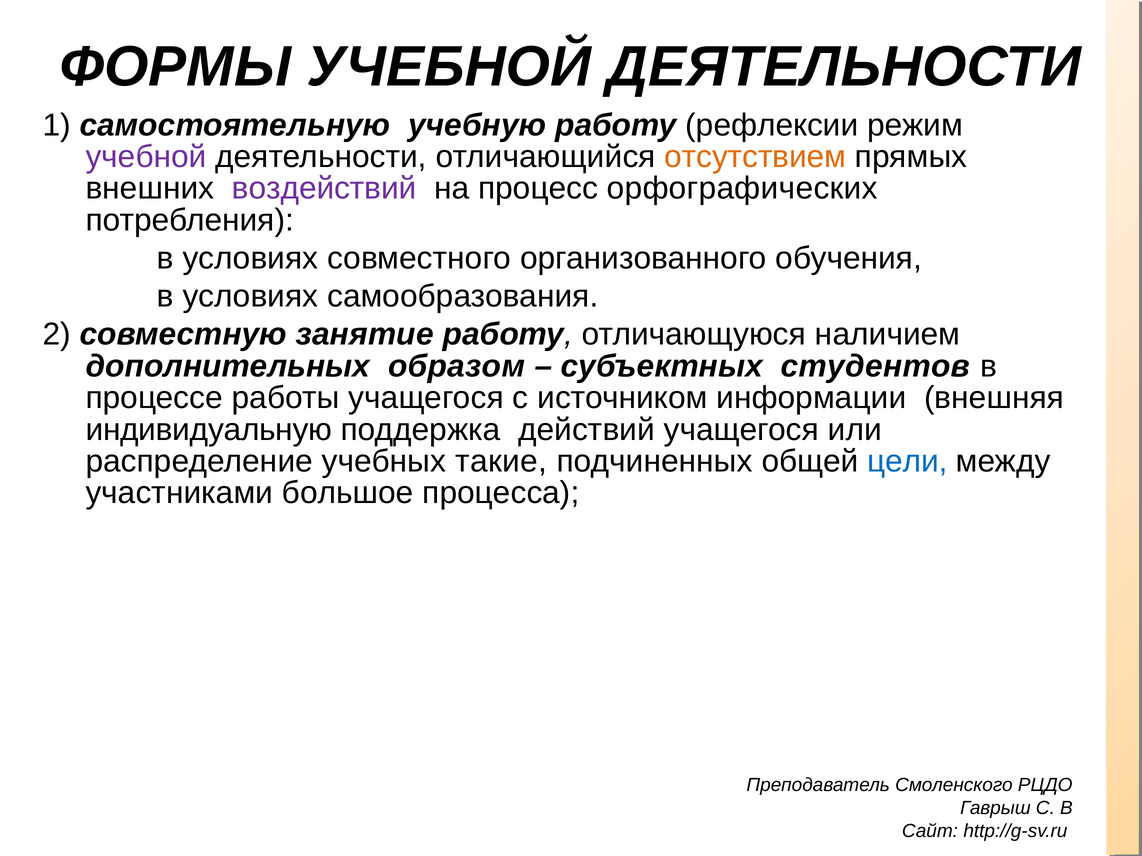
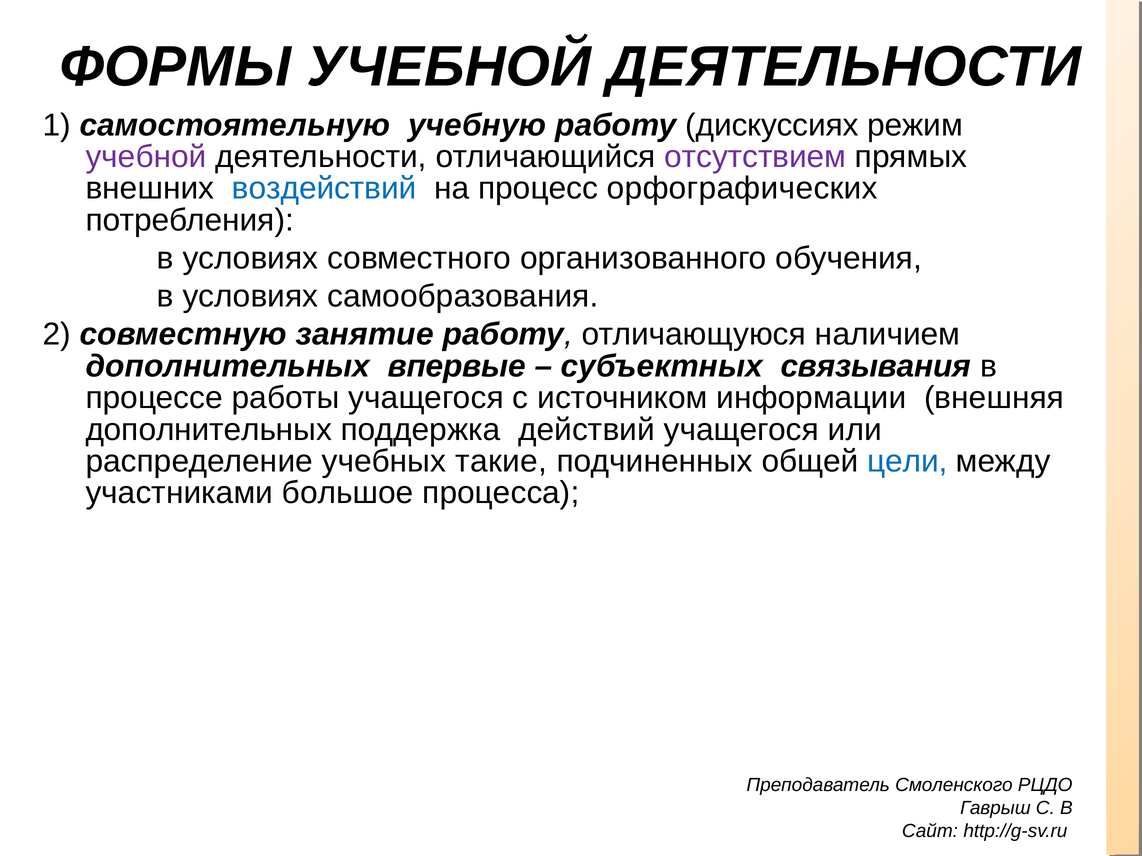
рефлексии: рефлексии -> дискуссиях (772, 125)
отсутствием colour: orange -> purple (755, 157)
воздействий colour: purple -> blue (324, 189)
образом: образом -> впервые (457, 366)
студентов: студентов -> связывания (876, 366)
индивидуальную: индивидуальную -> дополнительных (209, 430)
